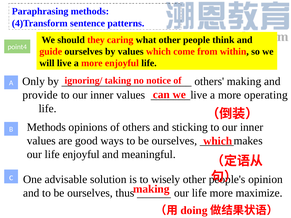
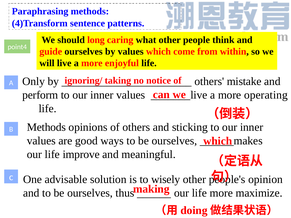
they: they -> long (96, 40)
others making: making -> mistake (244, 81)
provide: provide -> perform (40, 95)
life enjoyful: enjoyful -> improve (81, 154)
